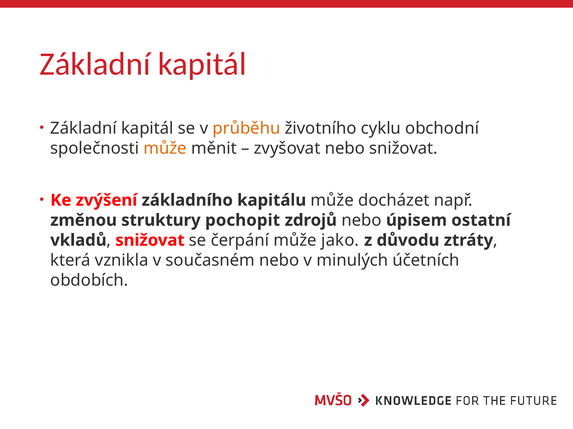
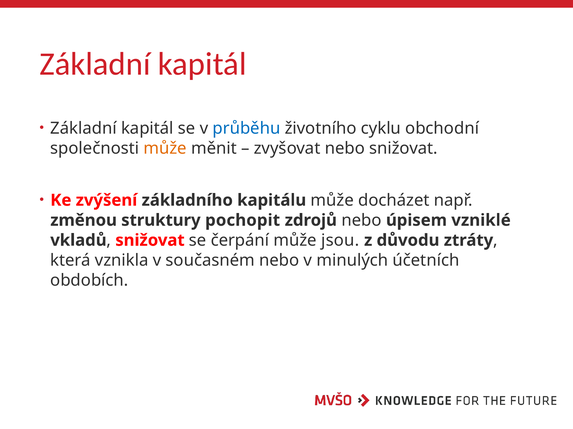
průběhu colour: orange -> blue (246, 128)
ostatní: ostatní -> vzniklé (481, 221)
jako: jako -> jsou (340, 241)
